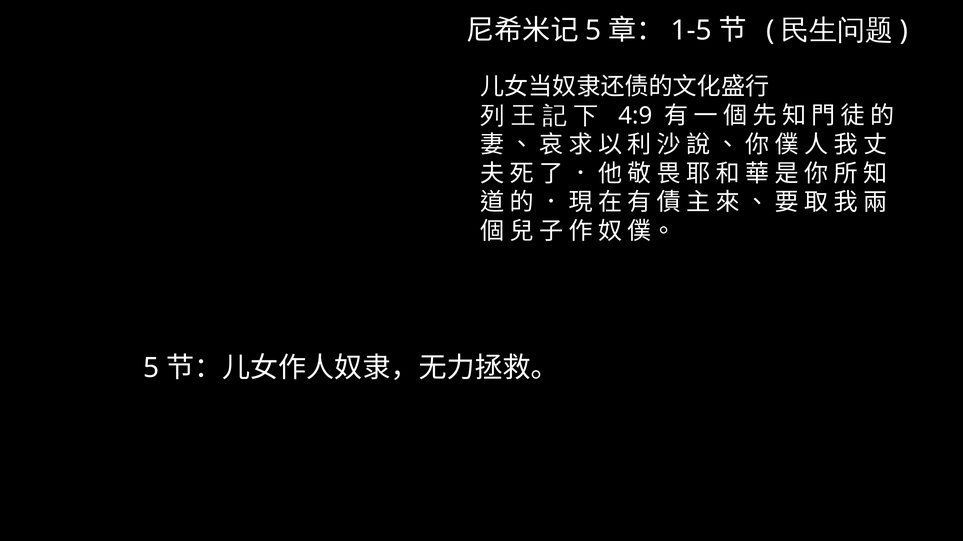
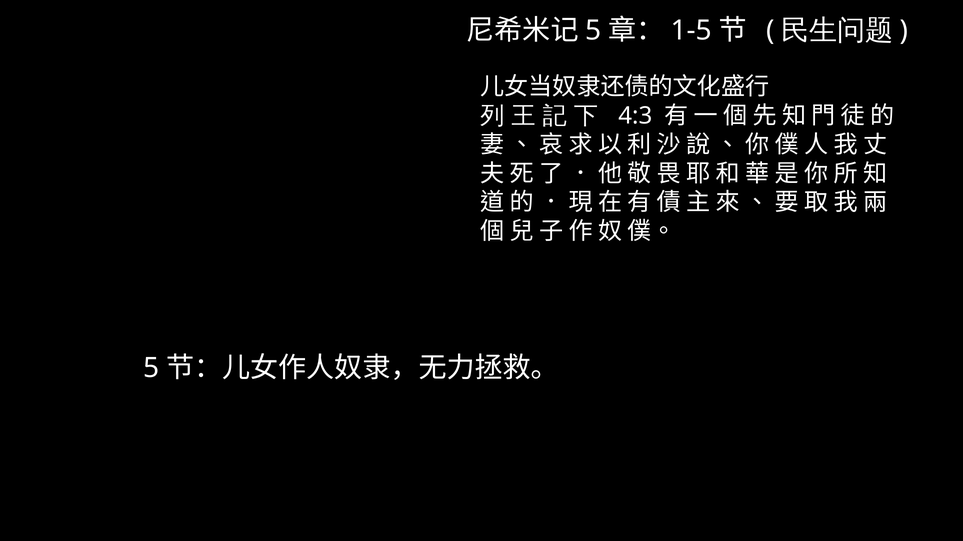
4:9: 4:9 -> 4:3 (635, 116)
